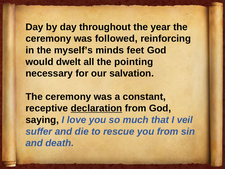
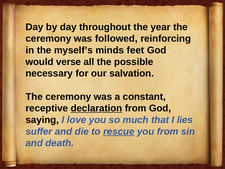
dwelt: dwelt -> verse (69, 62)
pointing: pointing -> possible (134, 62)
veil: veil -> lies (185, 120)
rescue underline: none -> present (119, 131)
